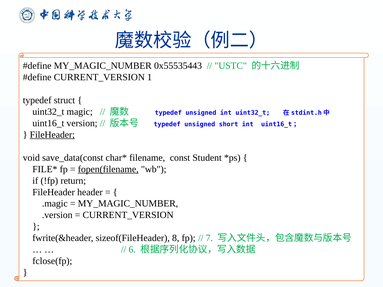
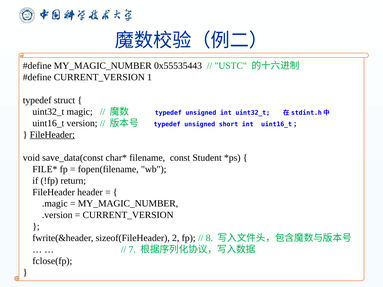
fopen(filename underline: present -> none (108, 169)
8: 8 -> 2 (176, 238)
7: 7 -> 8 (209, 238)
6: 6 -> 7 (132, 250)
